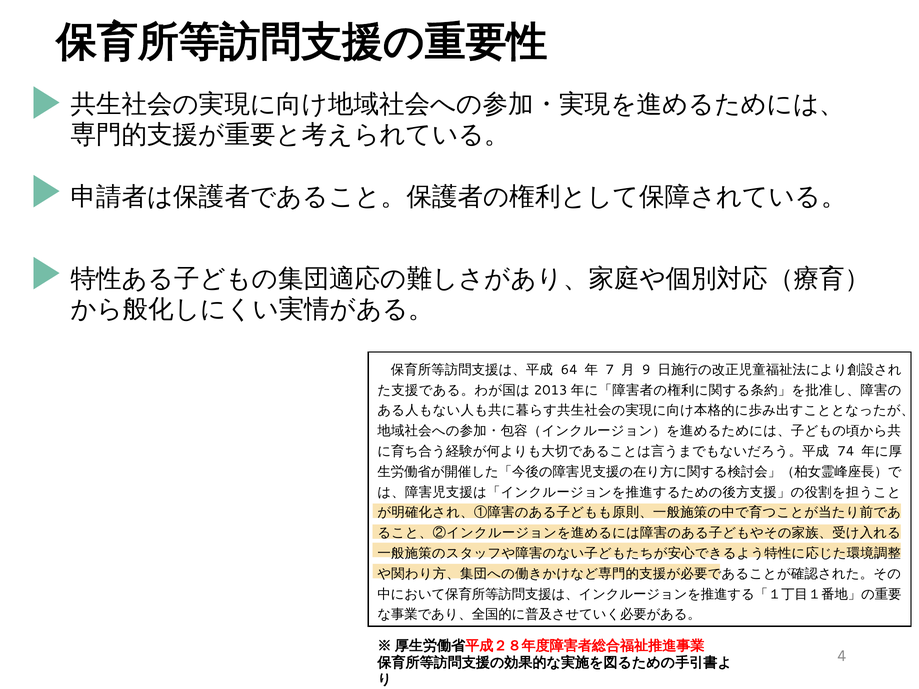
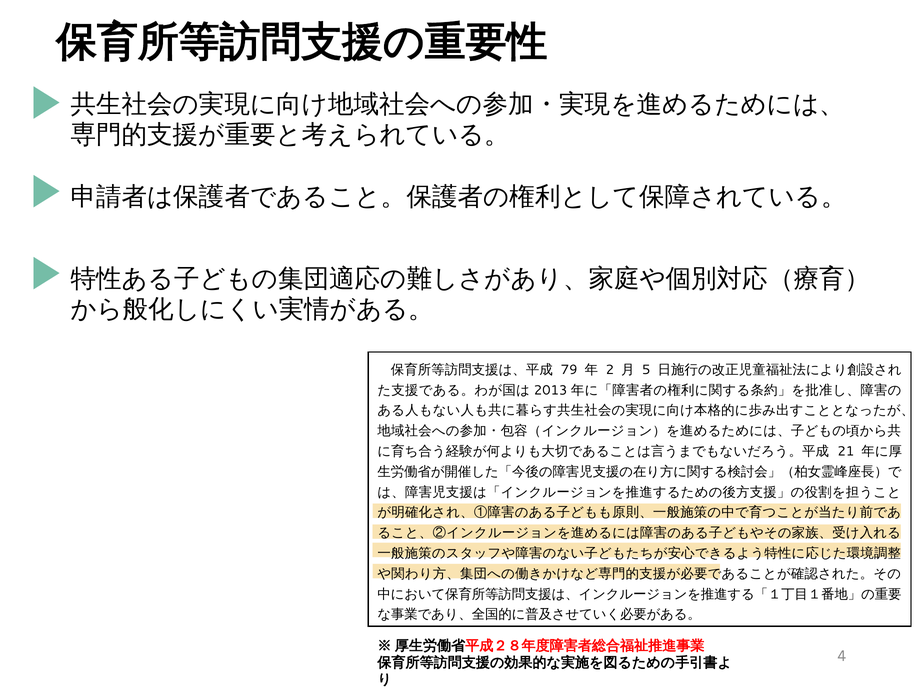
64: 64 -> 79 (569, 370)
7: 7 -> 2 (610, 370)
9: 9 -> 5 (646, 370)
74: 74 -> 21 (846, 452)
